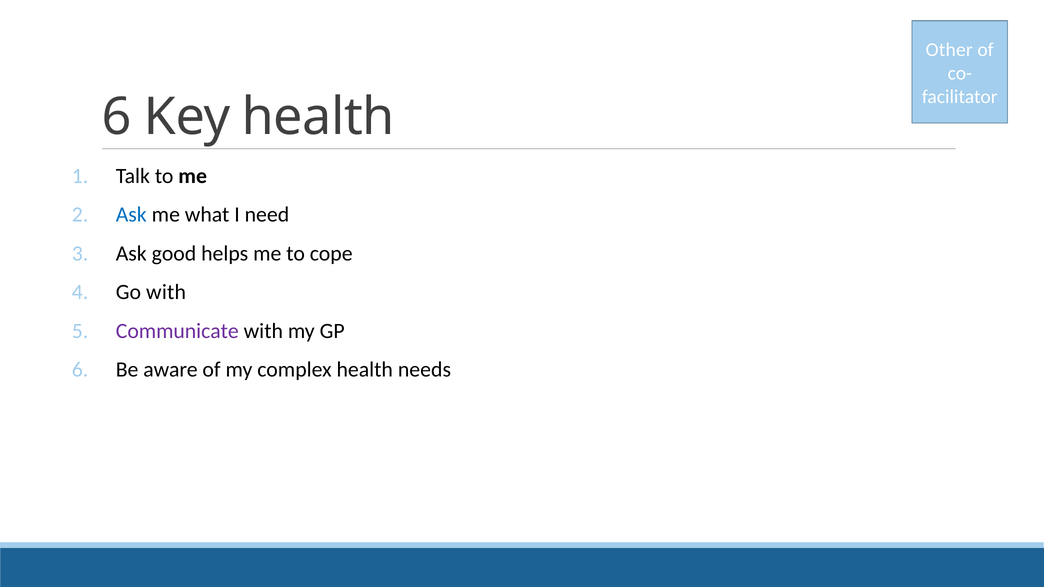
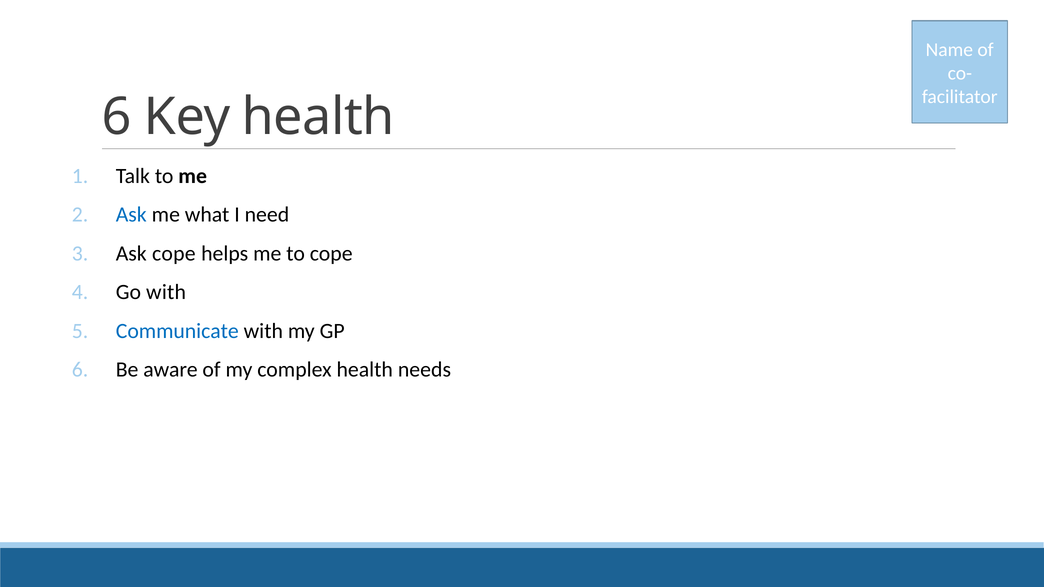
Other: Other -> Name (949, 50)
Ask good: good -> cope (174, 254)
Communicate colour: purple -> blue (177, 331)
